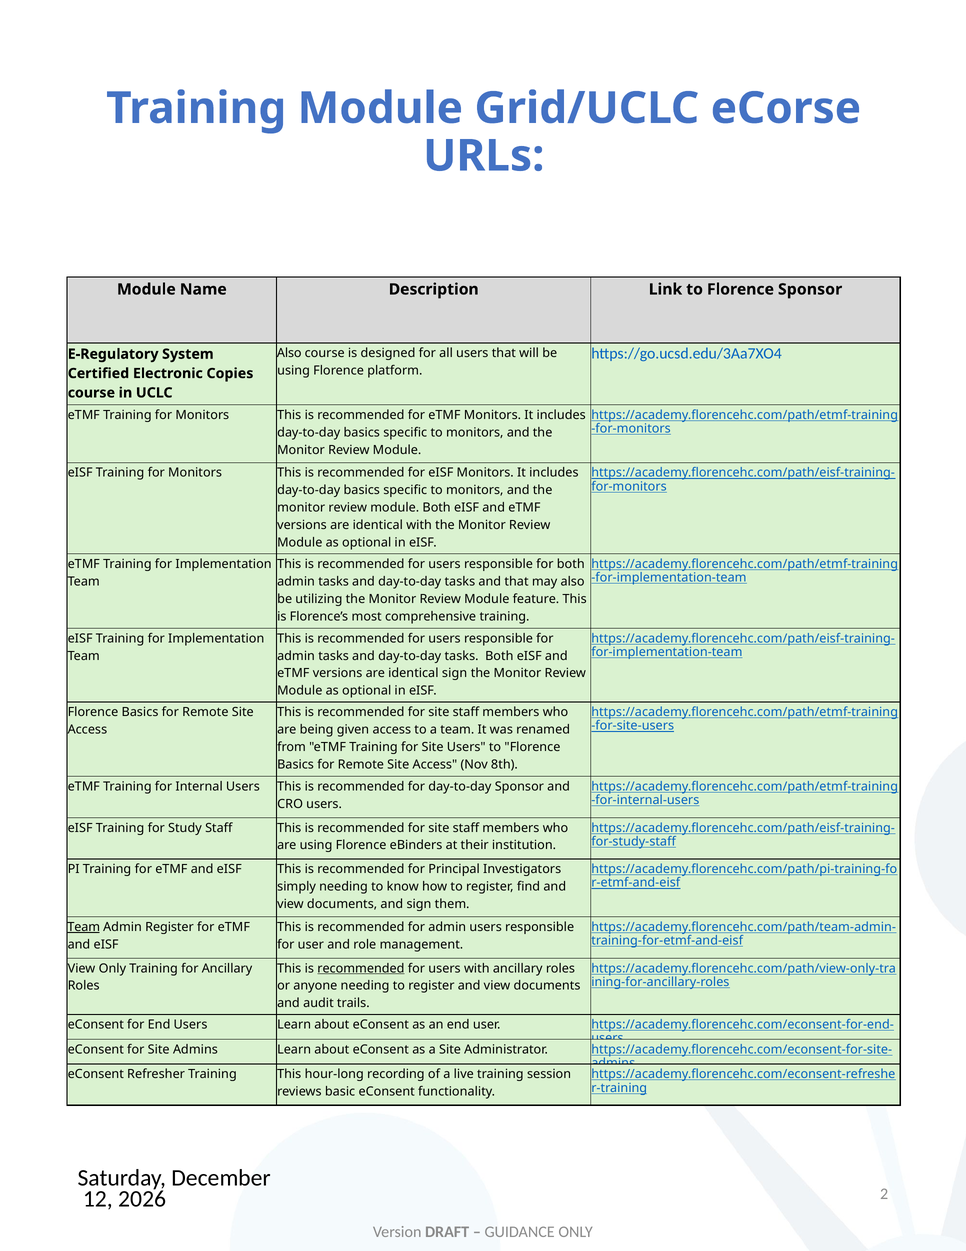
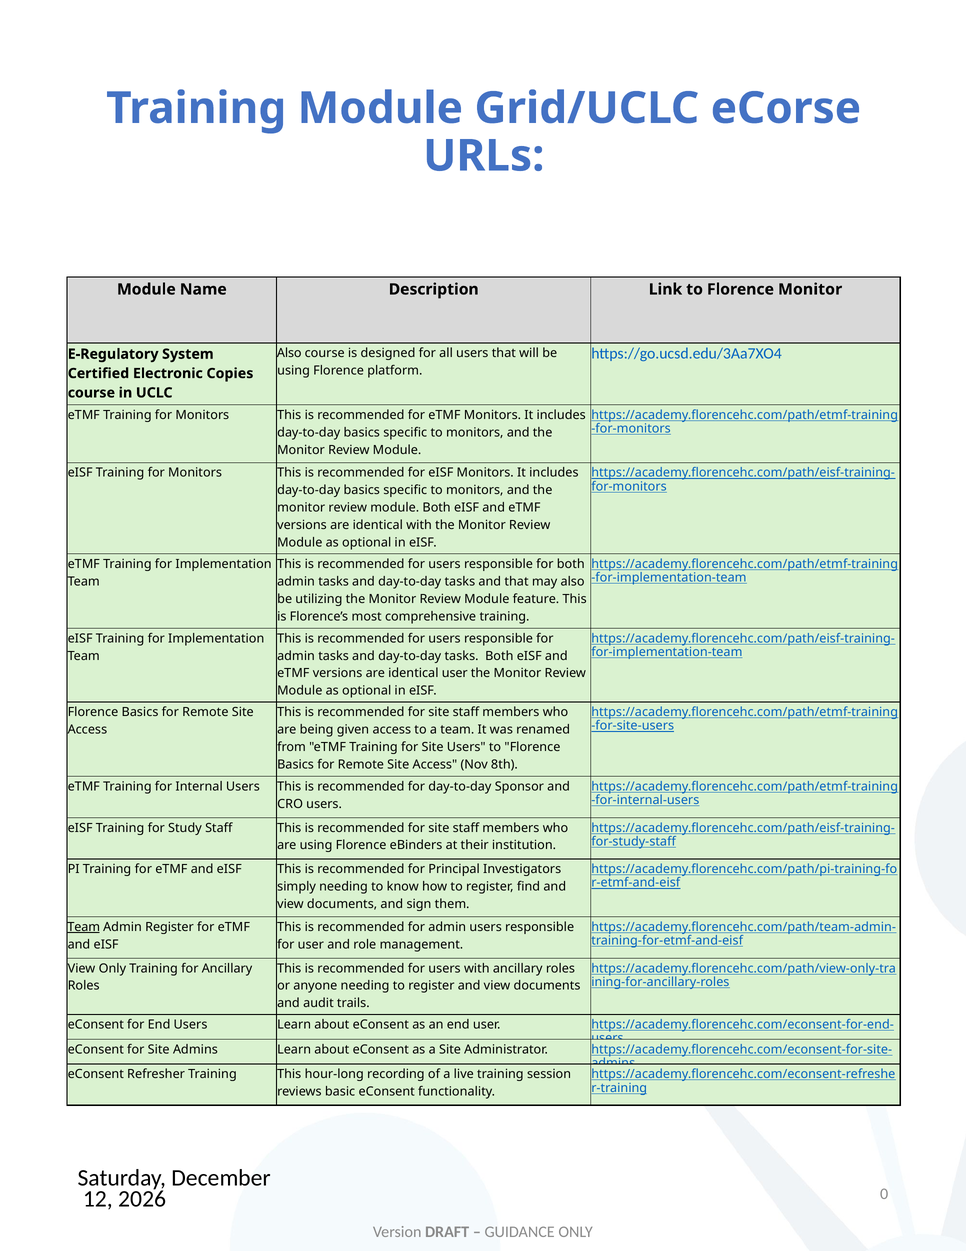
Florence Sponsor: Sponsor -> Monitor (810, 289)
identical sign: sign -> user (455, 673)
recommended underline: present -> none (361, 968)
2: 2 -> 0 (884, 1193)
